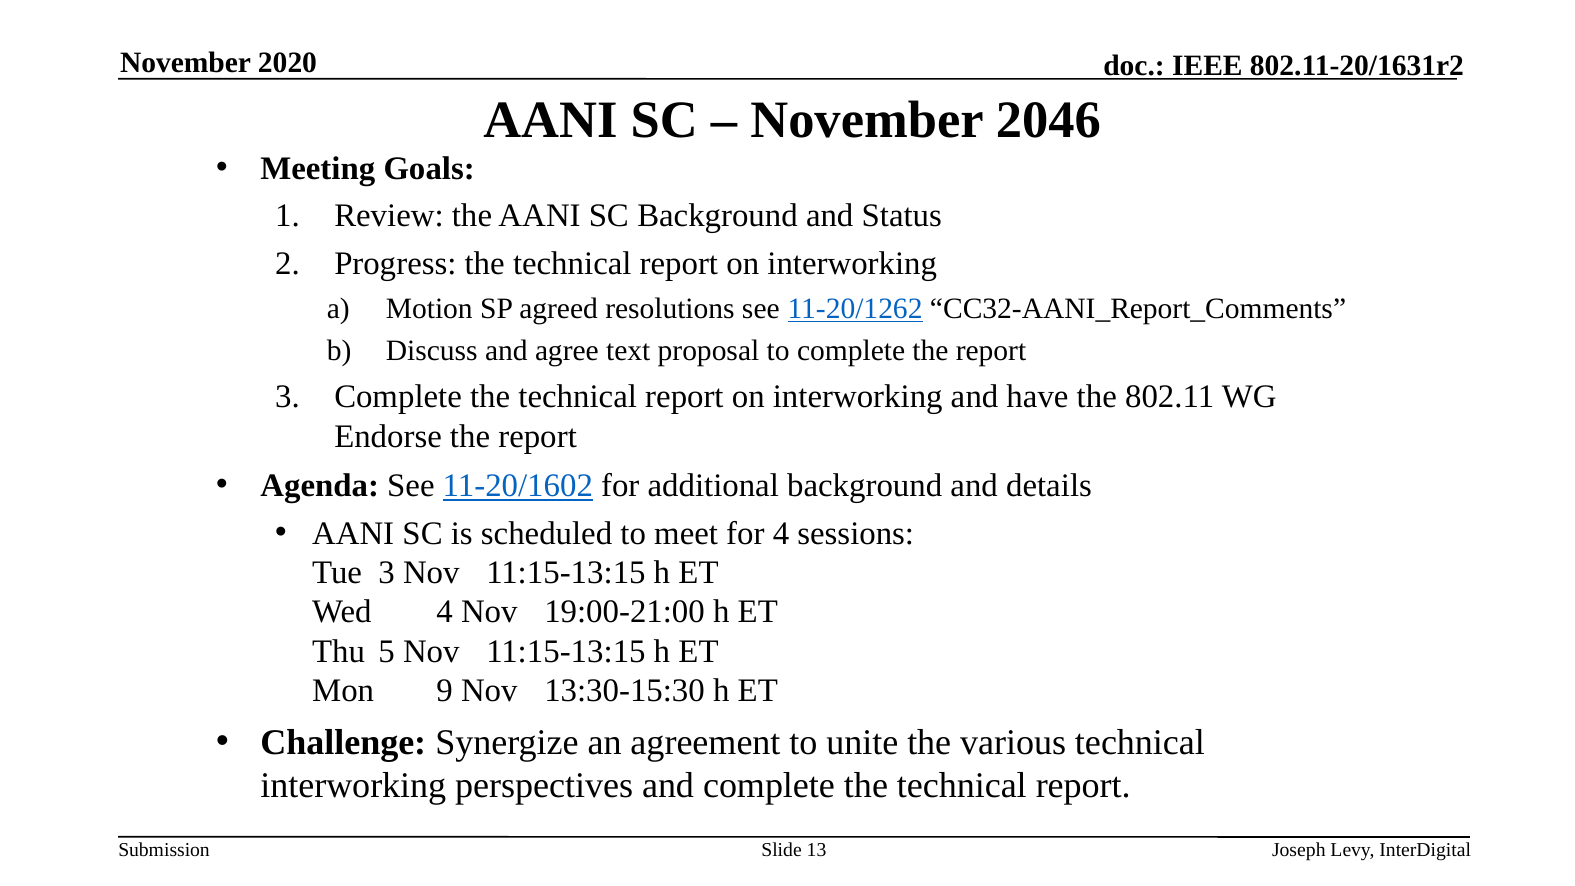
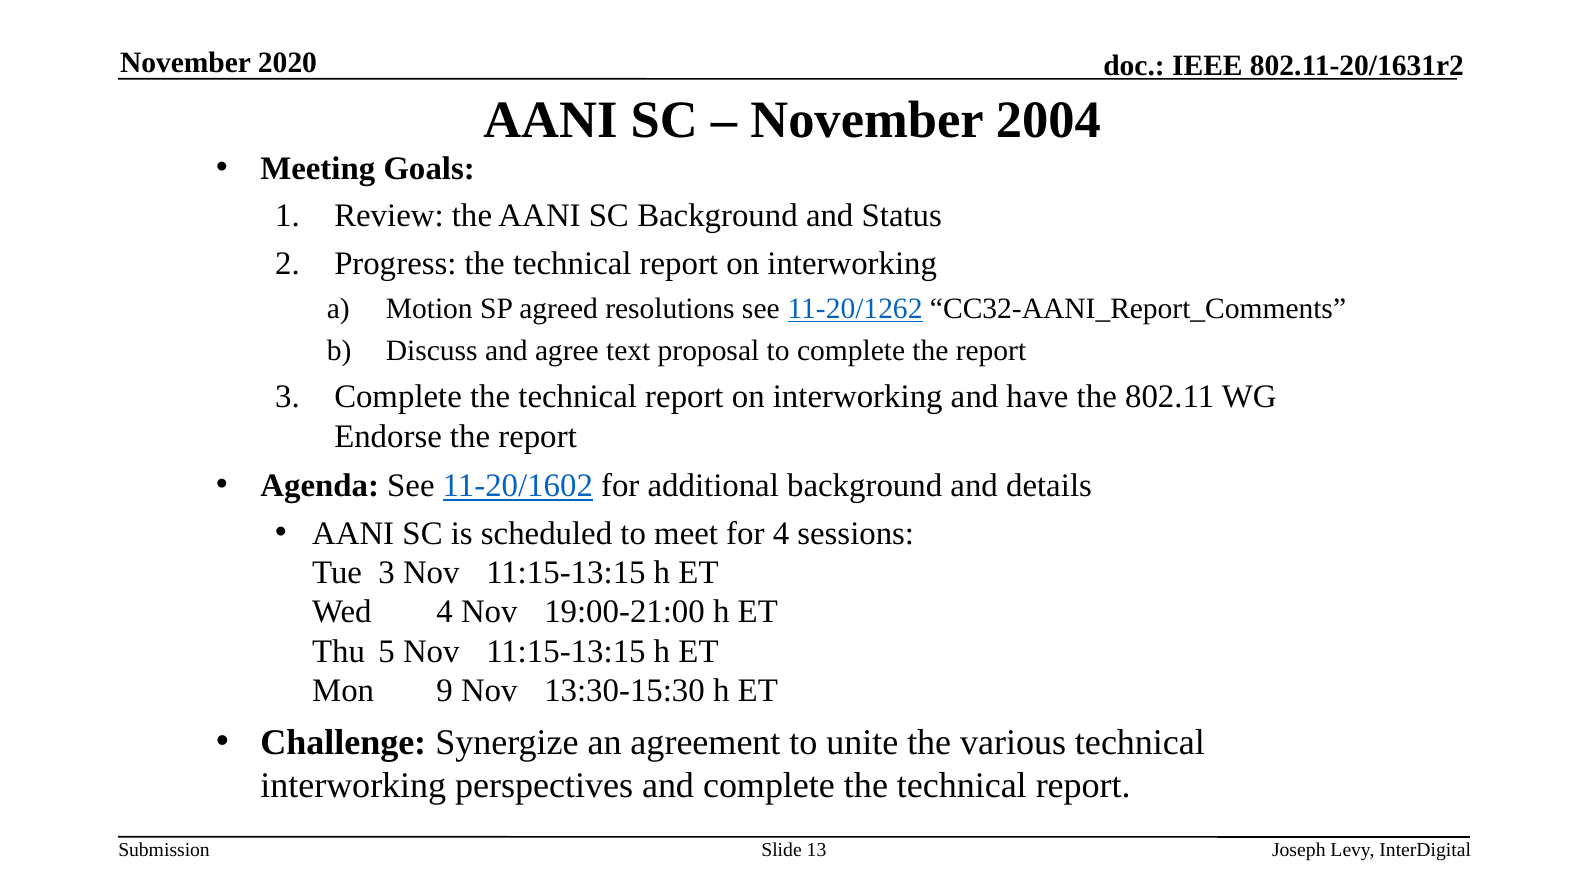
2046: 2046 -> 2004 (1048, 120)
